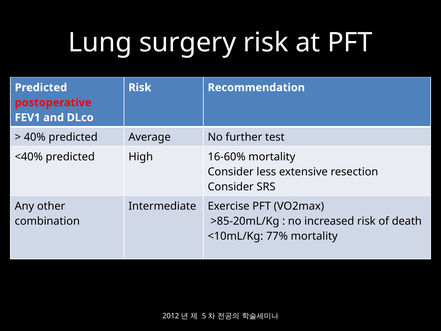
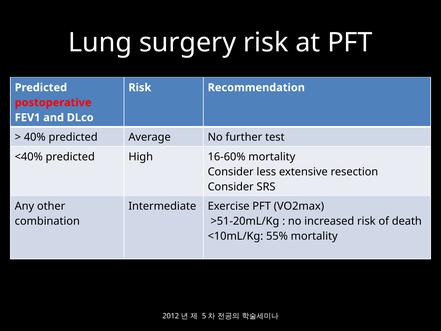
>85-20mL/Kg: >85-20mL/Kg -> >51-20mL/Kg (245, 221)
77%: 77% -> 55% (277, 236)
